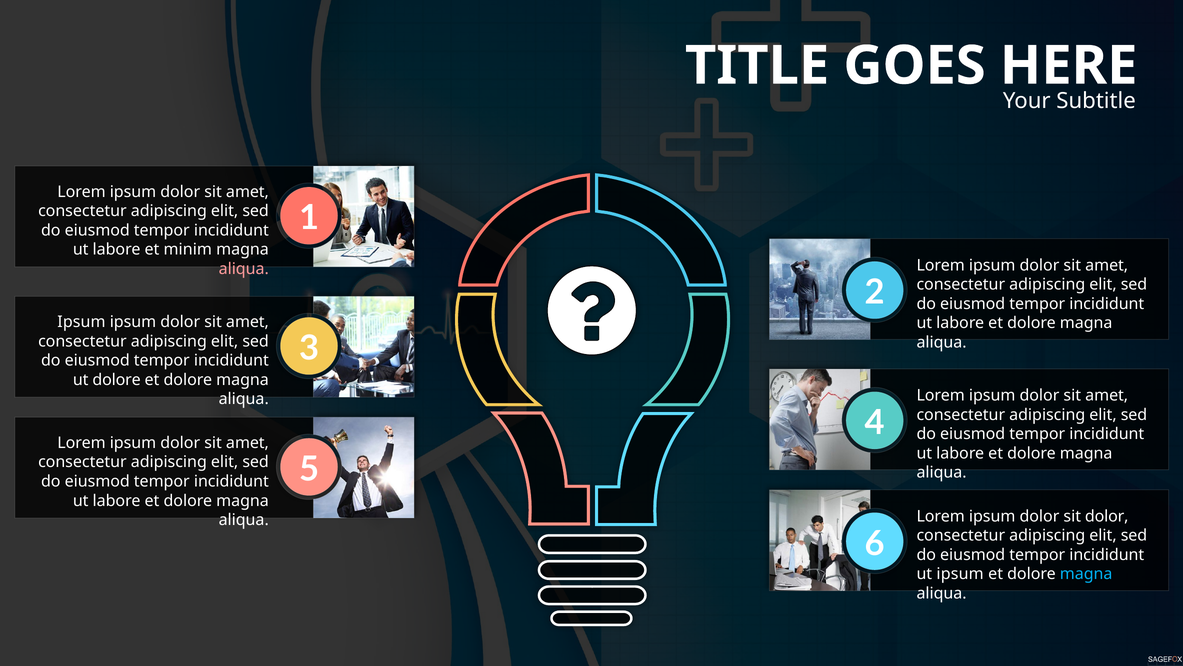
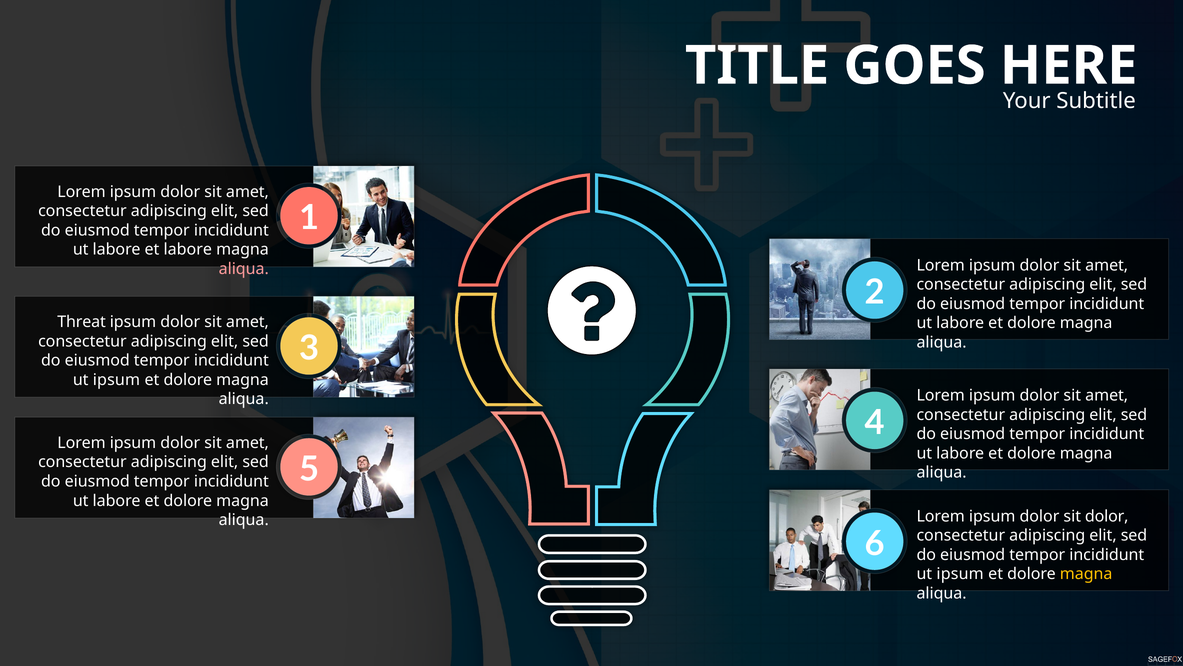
et minim: minim -> labore (188, 249)
Ipsum: Ipsum -> Threat (82, 322)
dolore: dolore -> ipsum (116, 380)
magna colour: light blue -> yellow (1086, 574)
